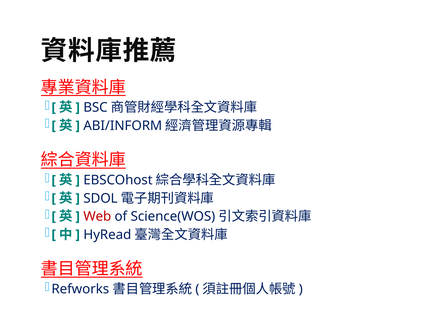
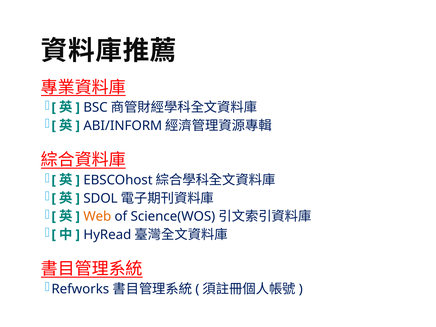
Web colour: red -> orange (97, 216)
